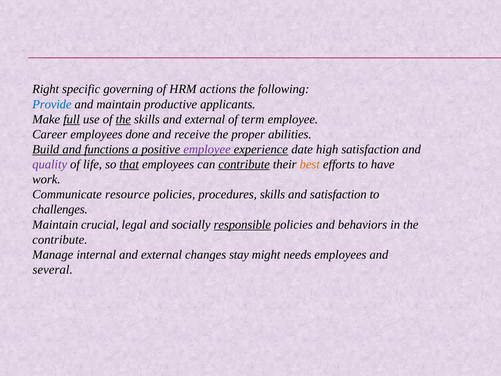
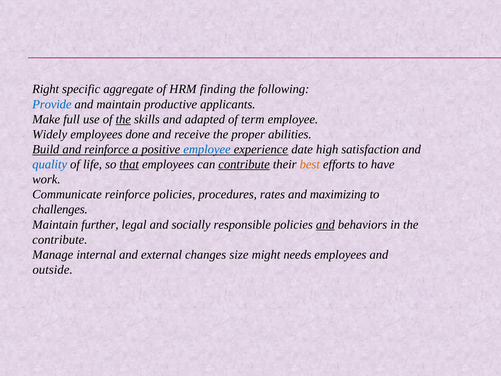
governing: governing -> aggregate (128, 89)
actions: actions -> finding (218, 89)
full underline: present -> none (72, 119)
skills and external: external -> adapted (205, 119)
Career: Career -> Widely (50, 134)
and functions: functions -> reinforce (107, 149)
employee colour: purple -> blue (207, 149)
quality colour: purple -> blue (50, 164)
Communicate resource: resource -> reinforce (128, 194)
procedures skills: skills -> rates (272, 194)
and satisfaction: satisfaction -> maximizing (338, 194)
crucial: crucial -> further (100, 224)
responsible underline: present -> none (242, 224)
and underline: none -> present (325, 224)
stay: stay -> size (239, 254)
several: several -> outside (53, 269)
